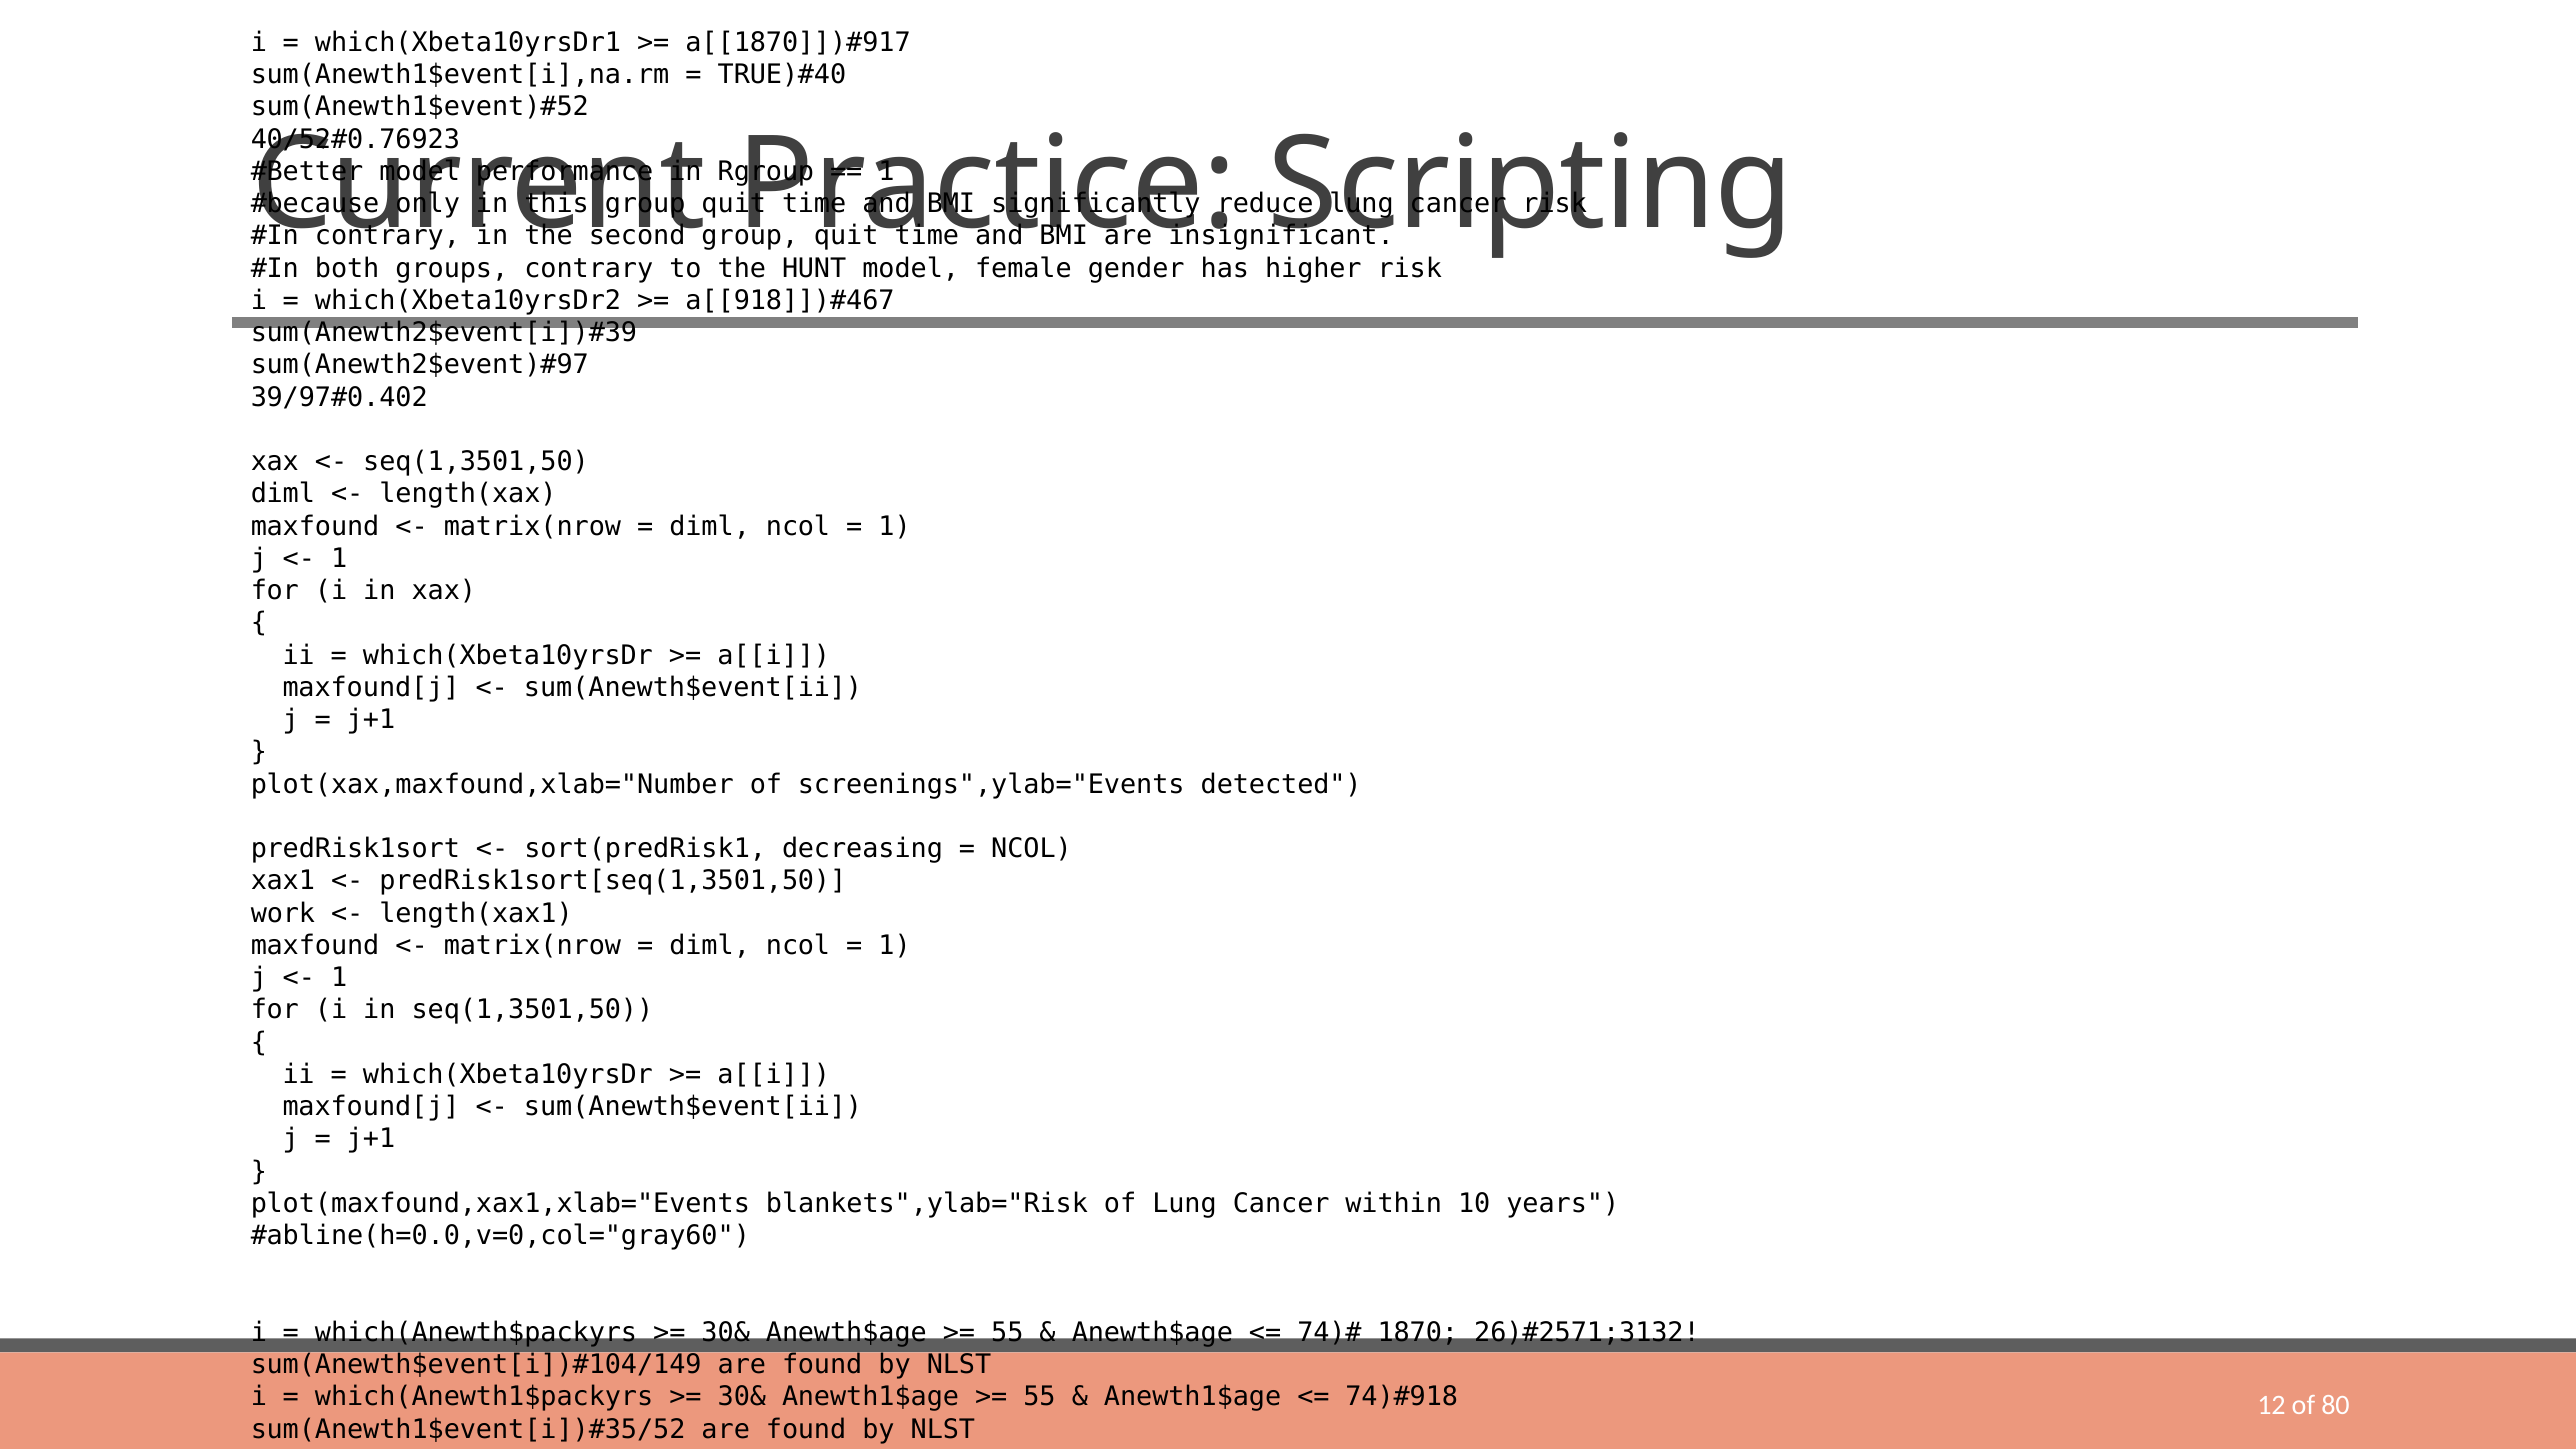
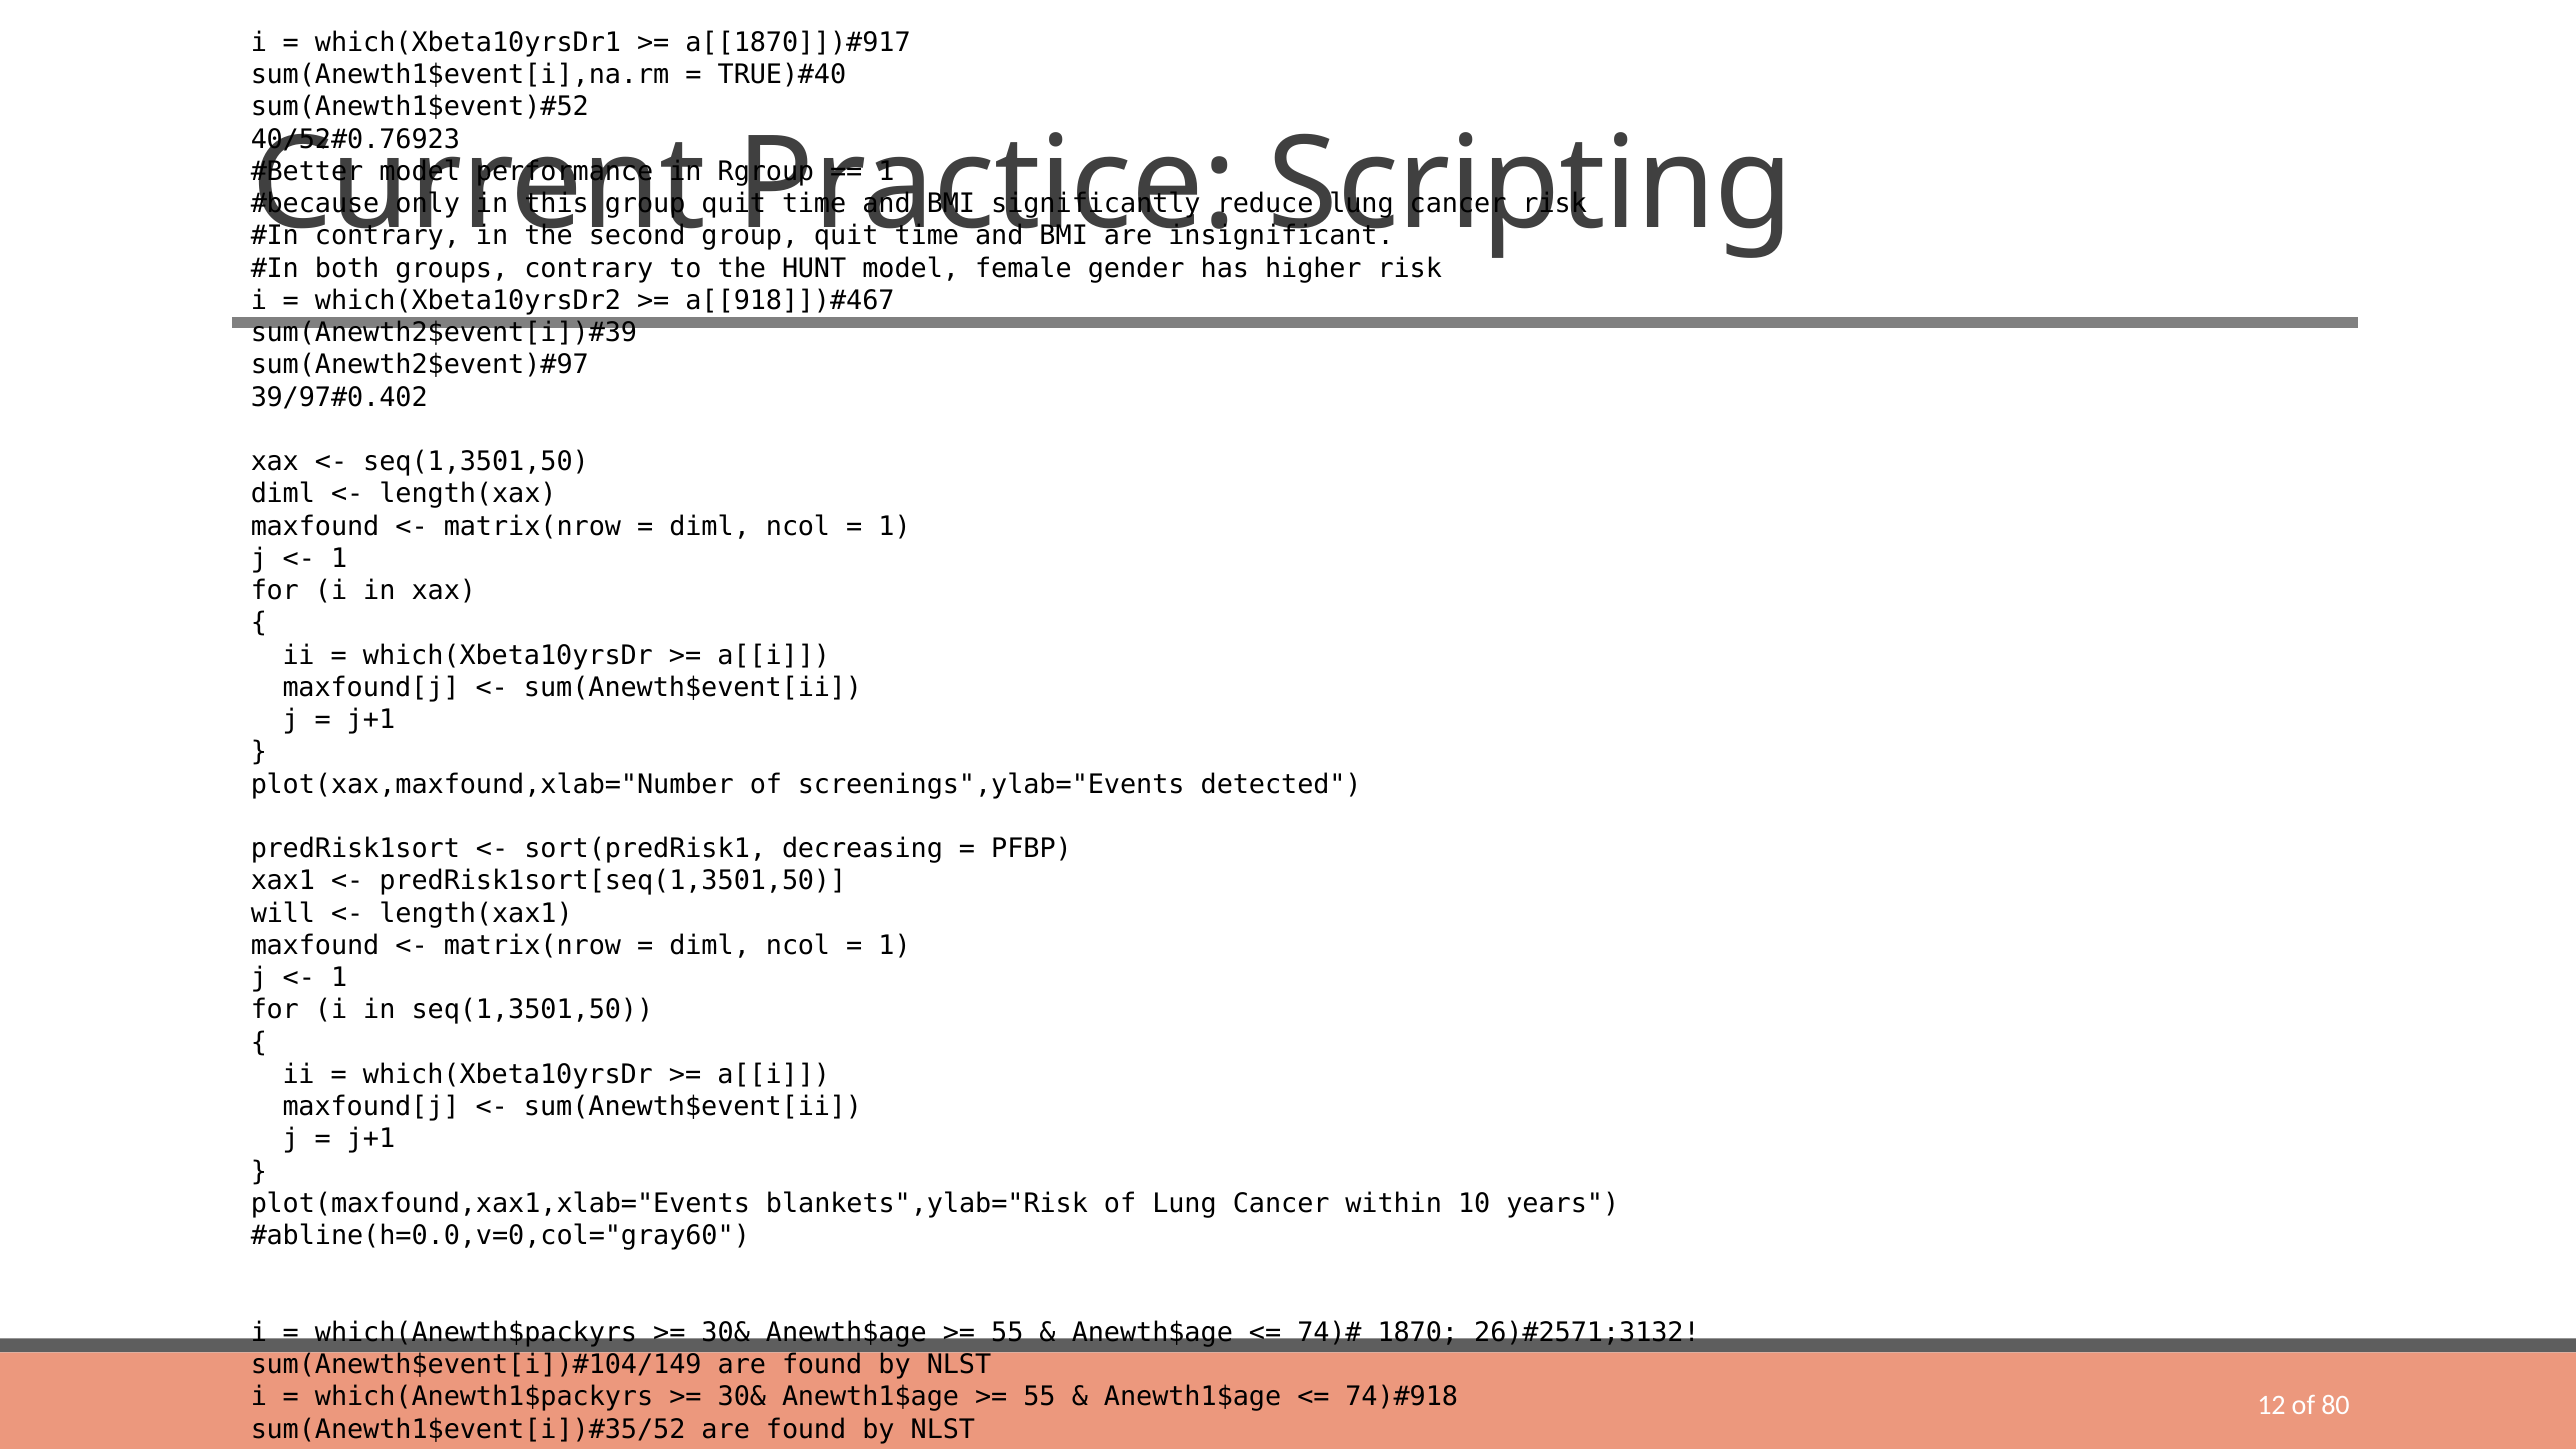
NCOL: NCOL -> PFBP (1032, 849)
work: work -> will (283, 913)
